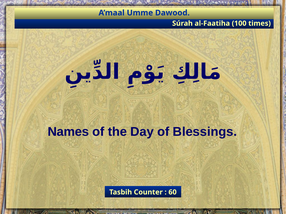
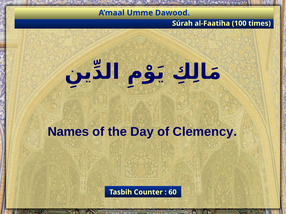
Blessings: Blessings -> Clemency (205, 132)
